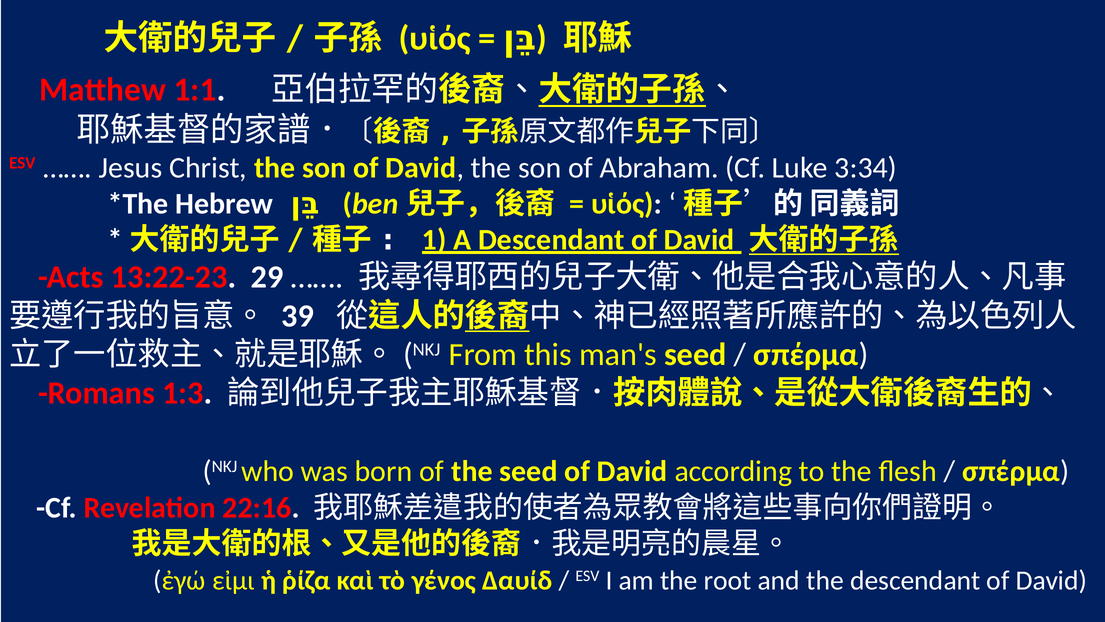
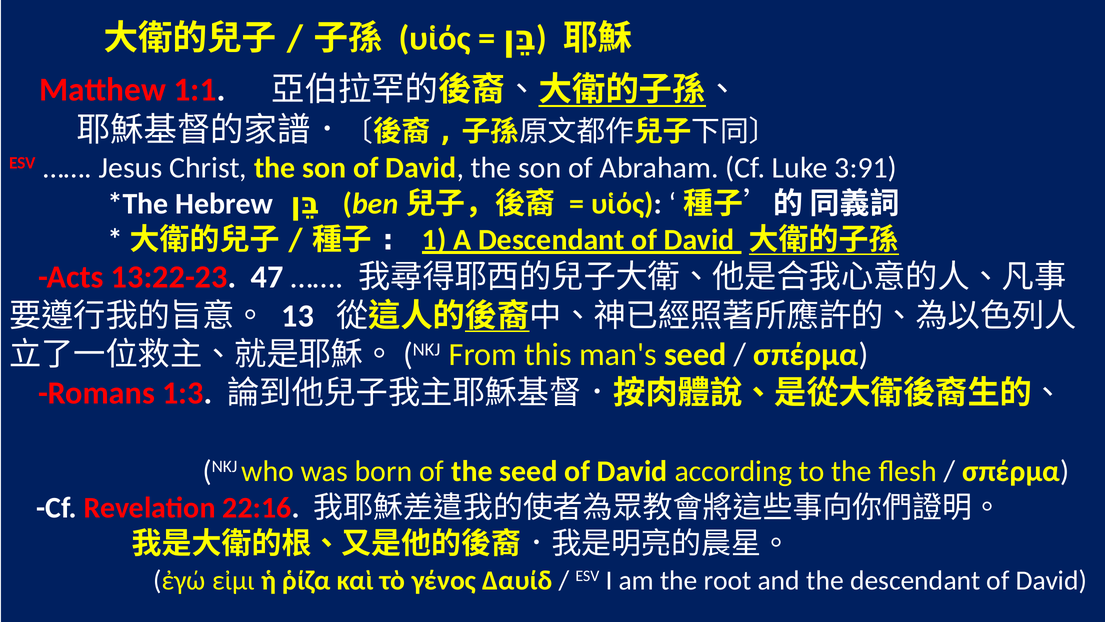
3:34: 3:34 -> 3:91 (866, 168)
29: 29 -> 47 (267, 277)
39: 39 -> 13 (298, 316)
